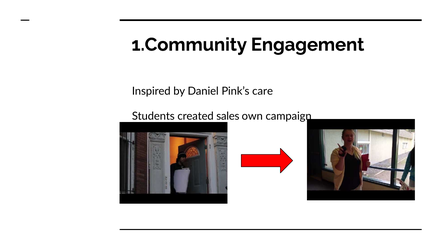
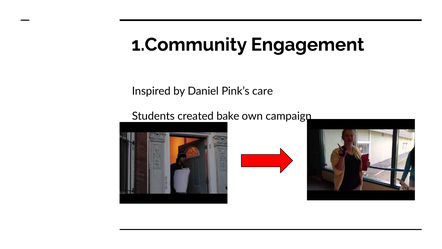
sales: sales -> bake (228, 116)
